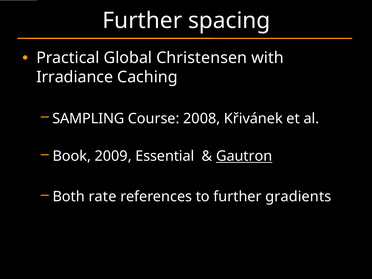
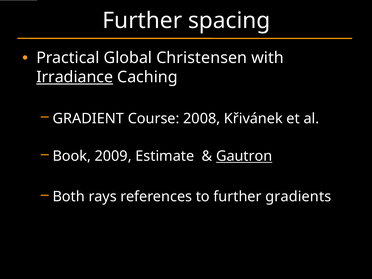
Irradiance underline: none -> present (75, 77)
SAMPLING: SAMPLING -> GRADIENT (88, 119)
Essential: Essential -> Estimate (165, 156)
rate: rate -> rays (103, 197)
